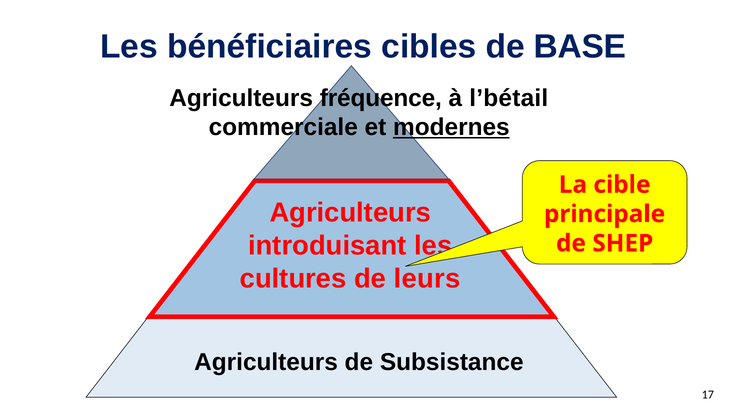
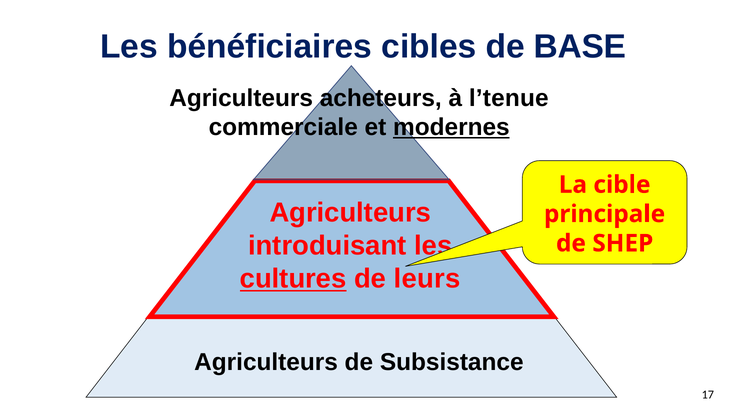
fréquence: fréquence -> acheteurs (381, 98)
l’bétail: l’bétail -> l’tenue (509, 98)
cultures underline: none -> present (293, 279)
